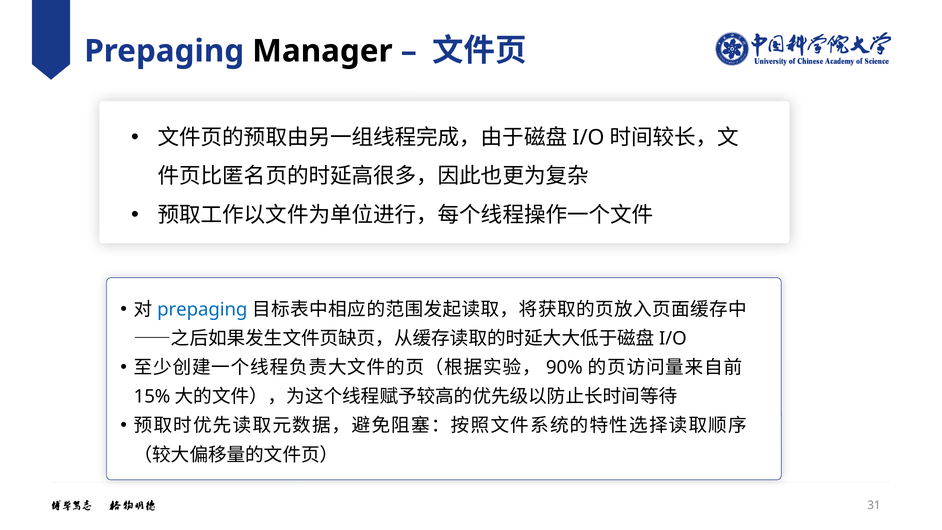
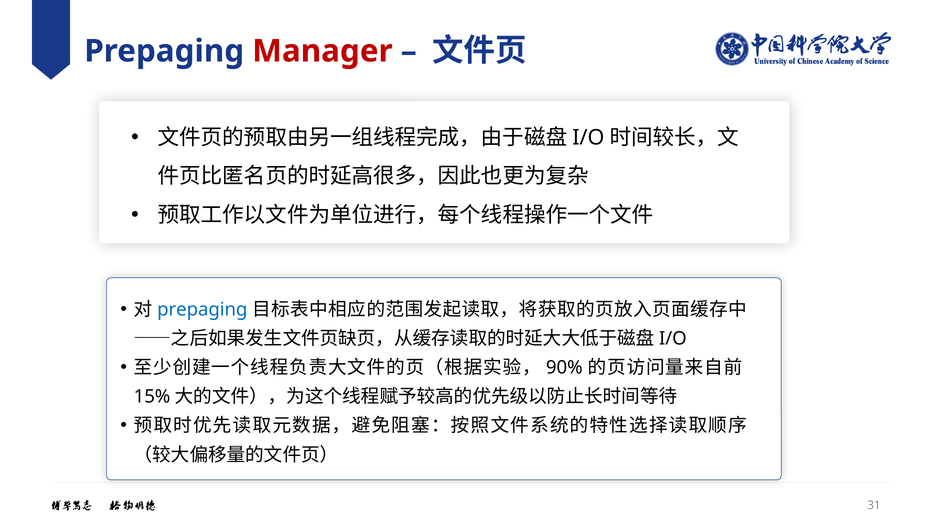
Manager colour: black -> red (322, 51)
